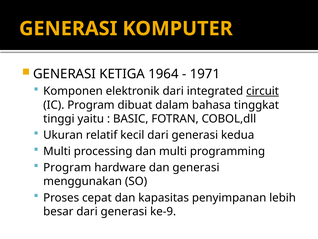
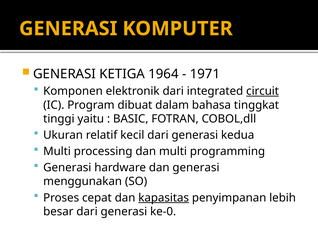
Program: Program -> Generasi (67, 167)
kapasitas underline: none -> present (164, 197)
ke-9: ke-9 -> ke-0 (163, 211)
